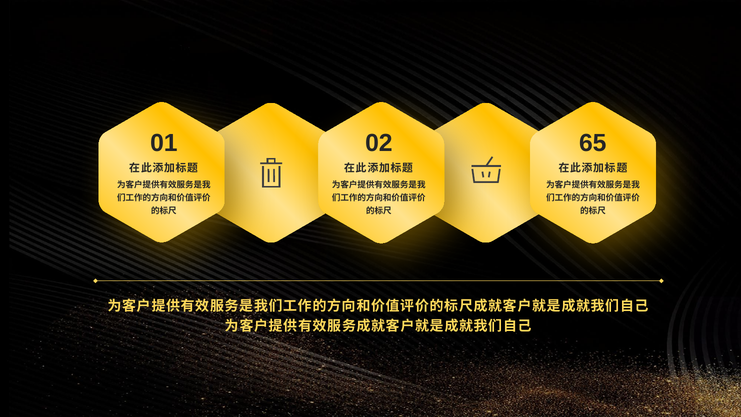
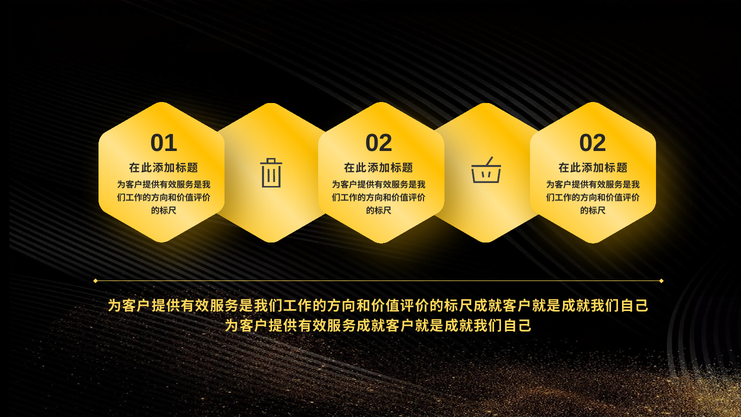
02 65: 65 -> 02 (593, 143)
